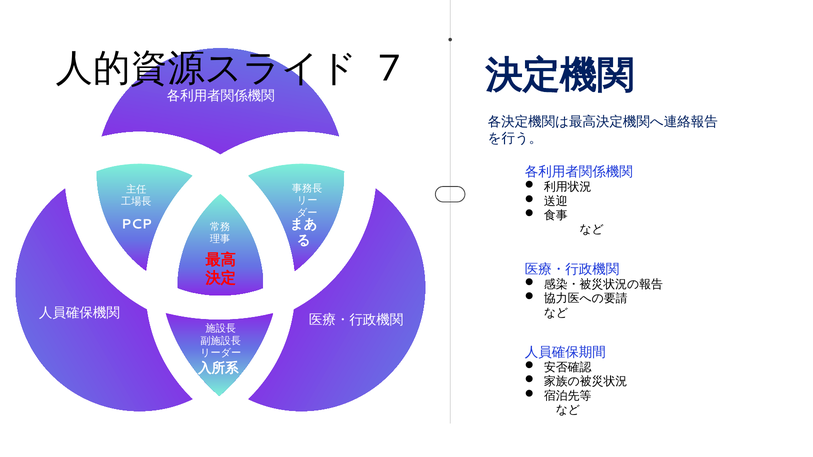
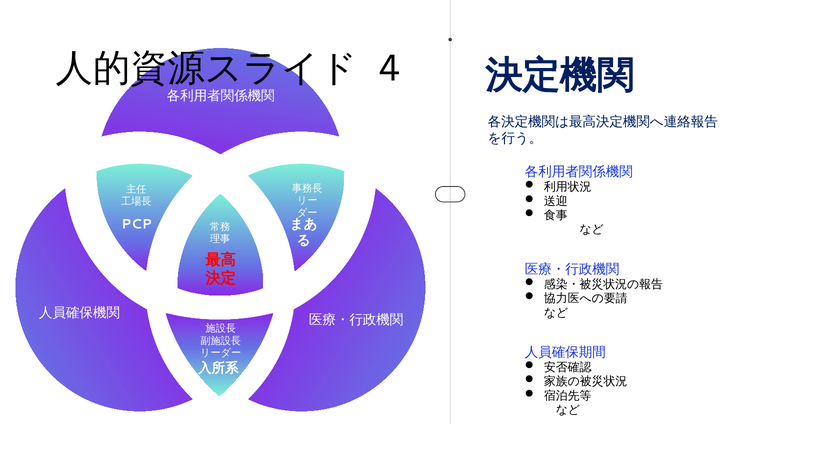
7: 7 -> 4 (390, 68)
